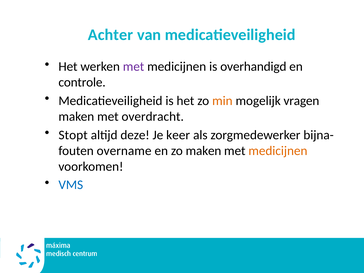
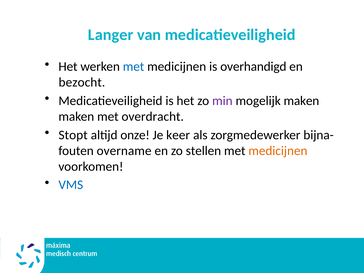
Achter: Achter -> Langer (111, 35)
met colour: purple -> blue (134, 67)
controle: controle -> bezocht (82, 82)
min colour: orange -> purple (222, 101)
mogelijk vragen: vragen -> maken (301, 101)
deze: deze -> onze (135, 135)
zo maken: maken -> stellen (203, 151)
